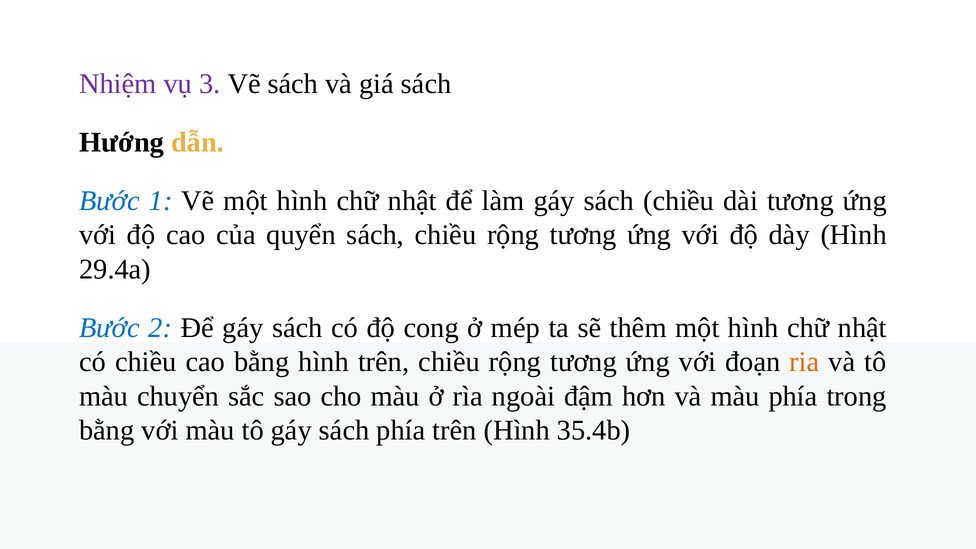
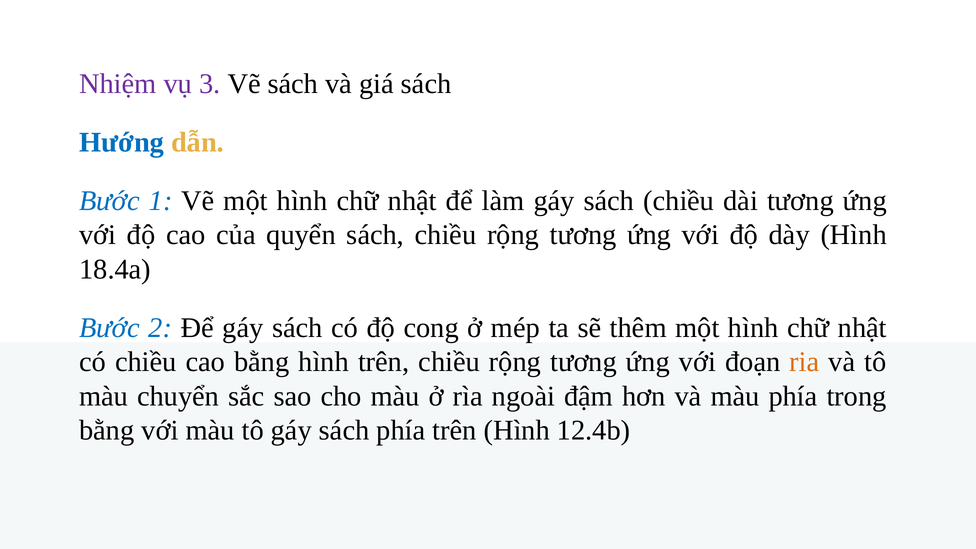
Hướng colour: black -> blue (122, 142)
29.4a: 29.4a -> 18.4a (115, 269)
35.4b: 35.4b -> 12.4b (594, 430)
